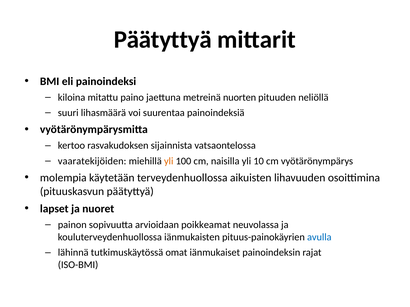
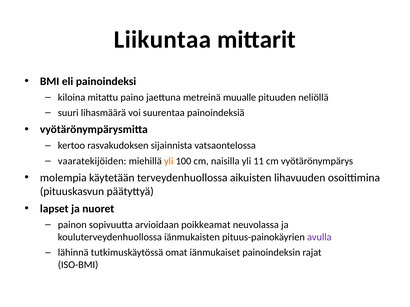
Päätyttyä: Päätyttyä -> Liikuntaa (162, 40)
nuorten: nuorten -> muualle (240, 98)
10: 10 -> 11 (259, 161)
avulla colour: blue -> purple (319, 237)
